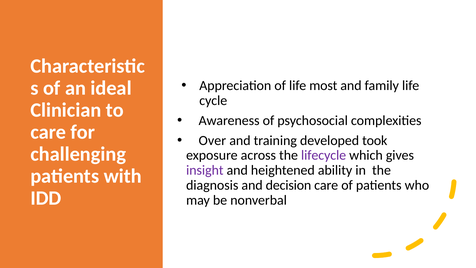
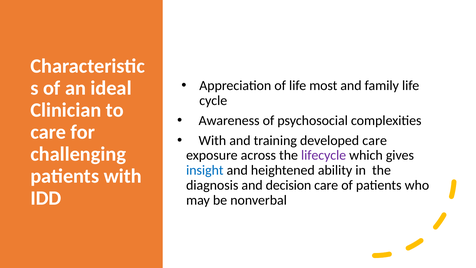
Over: Over -> With (212, 140)
developed took: took -> care (375, 140)
insight colour: purple -> blue (205, 170)
